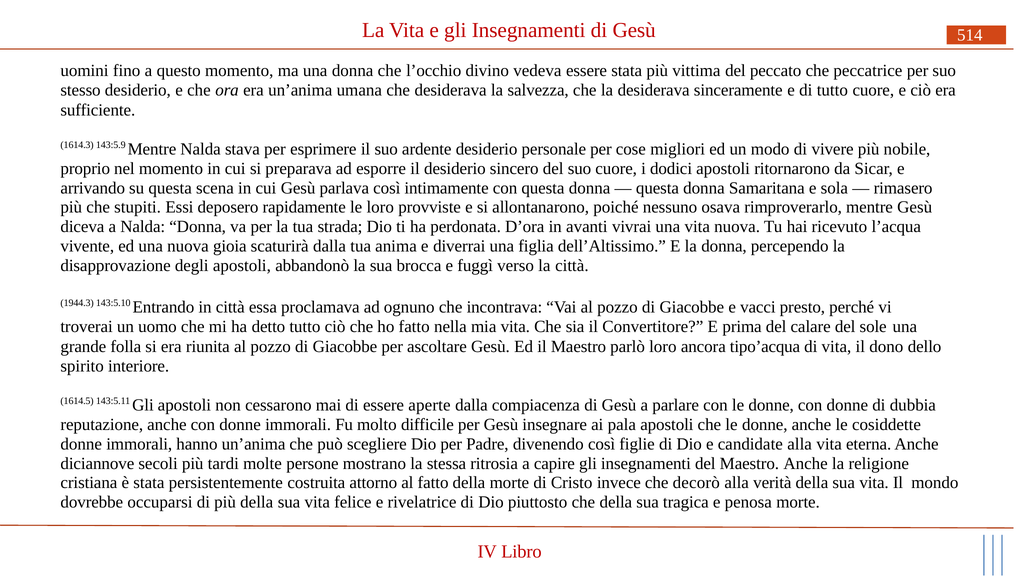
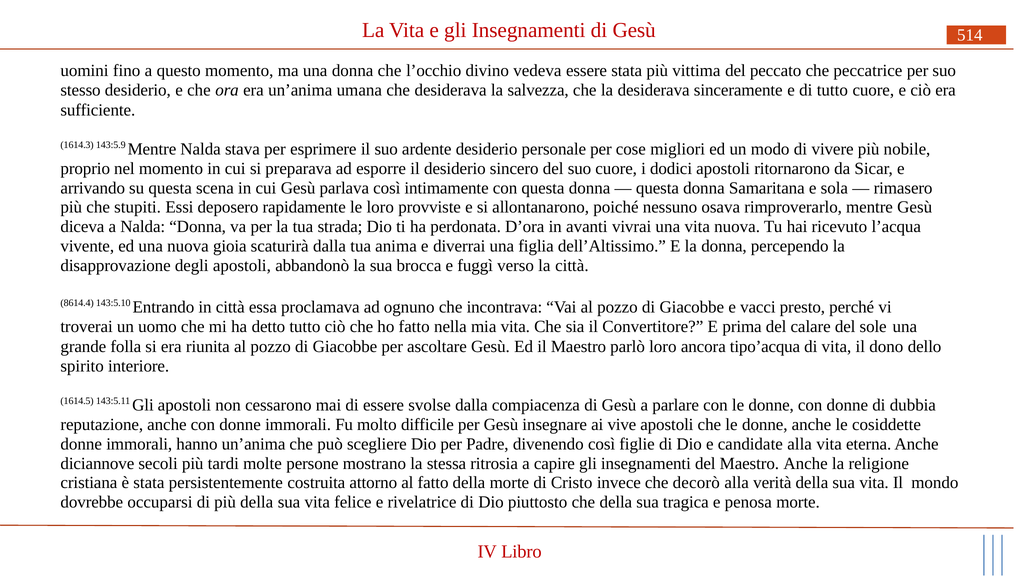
1944.3: 1944.3 -> 8614.4 (77, 303)
aperte: aperte -> svolse (430, 405)
pala: pala -> vive (622, 424)
